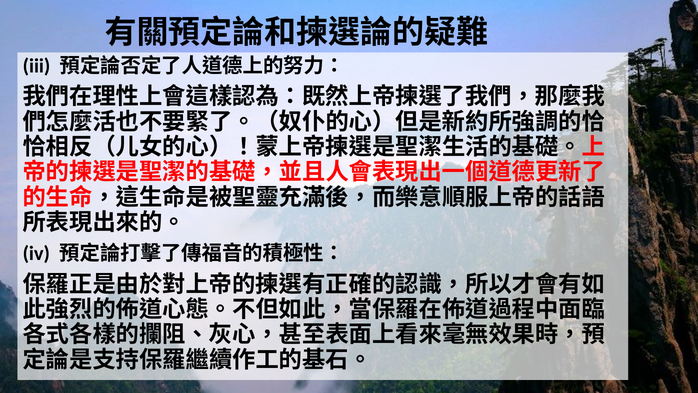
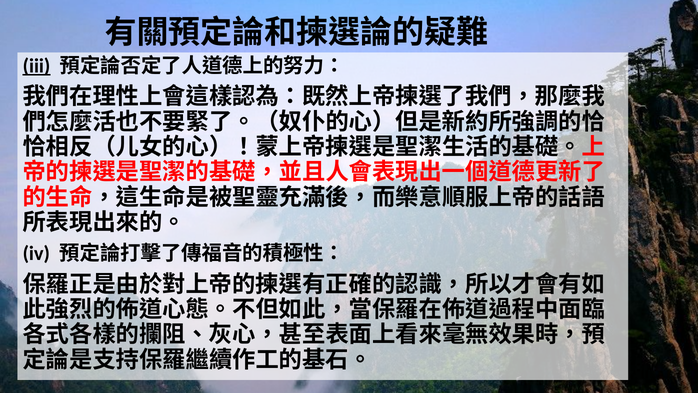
iii underline: none -> present (36, 66)
